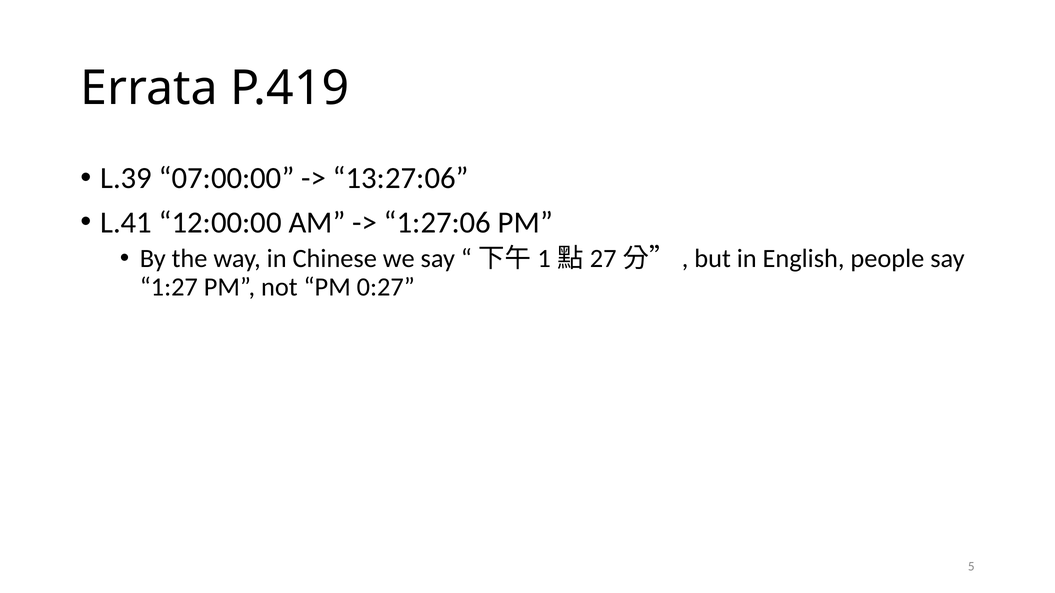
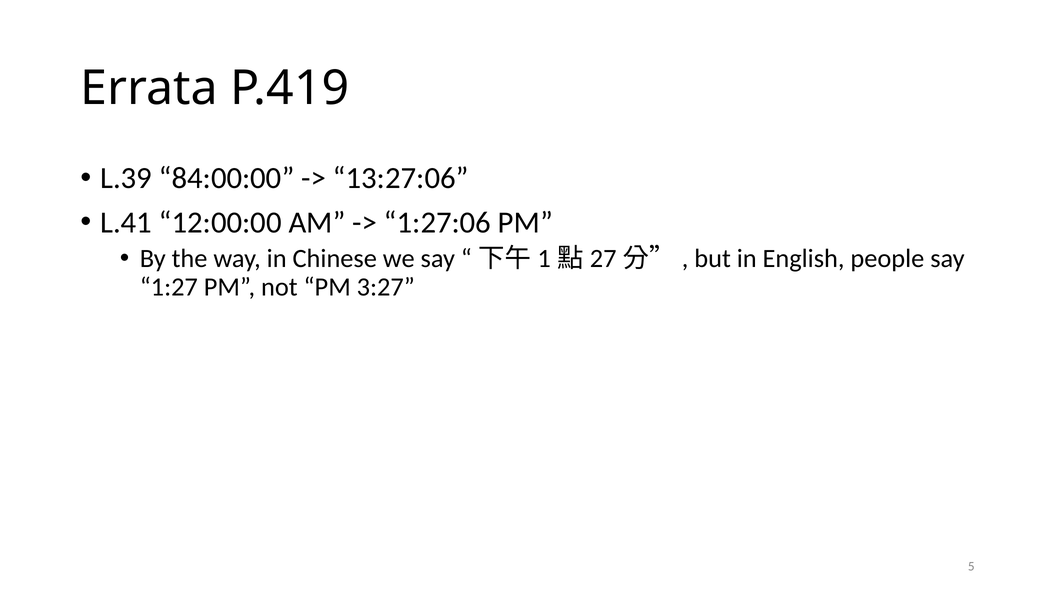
07:00:00: 07:00:00 -> 84:00:00 (227, 178)
0:27: 0:27 -> 3:27 (386, 287)
